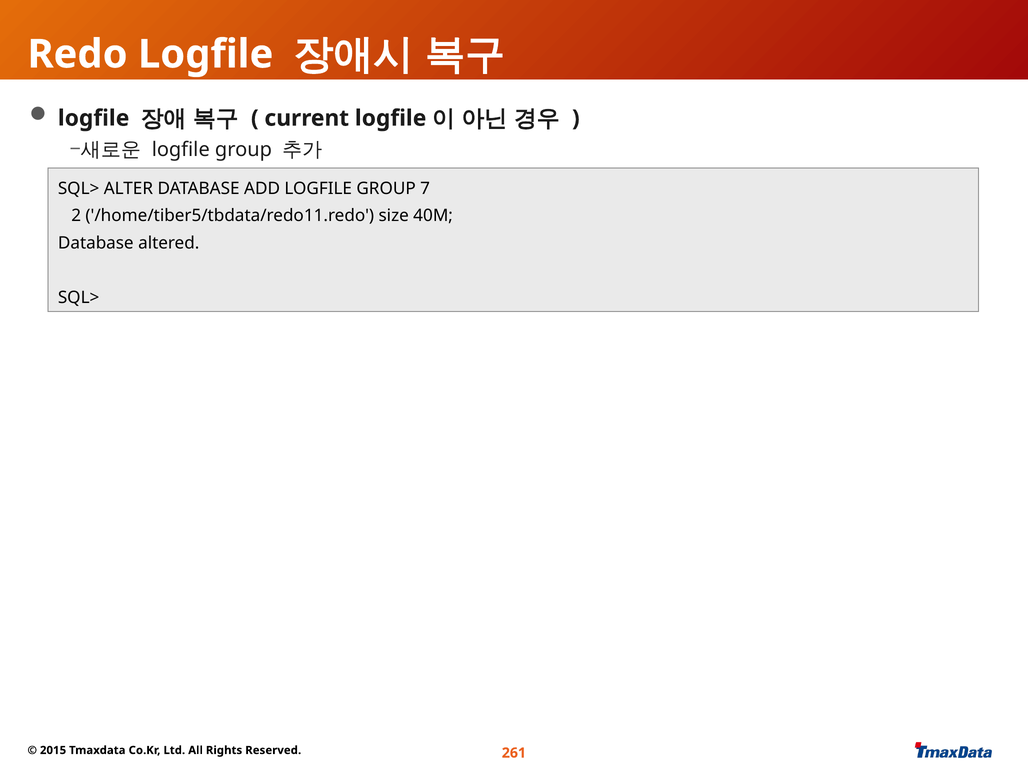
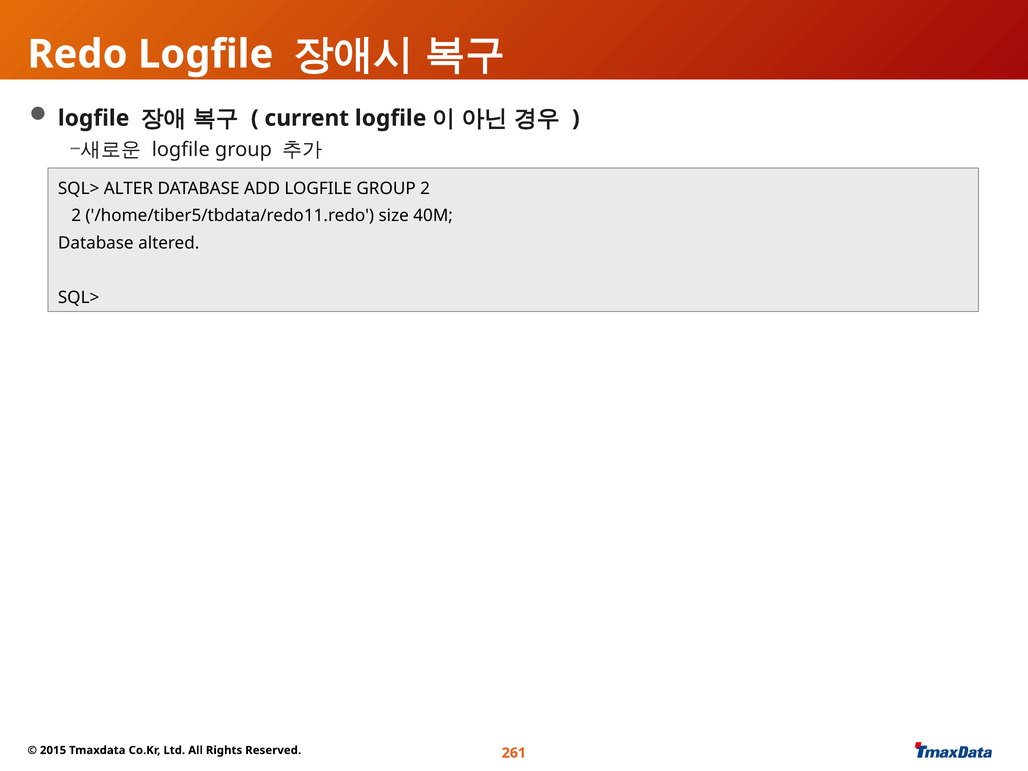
GROUP 7: 7 -> 2 (425, 189)
